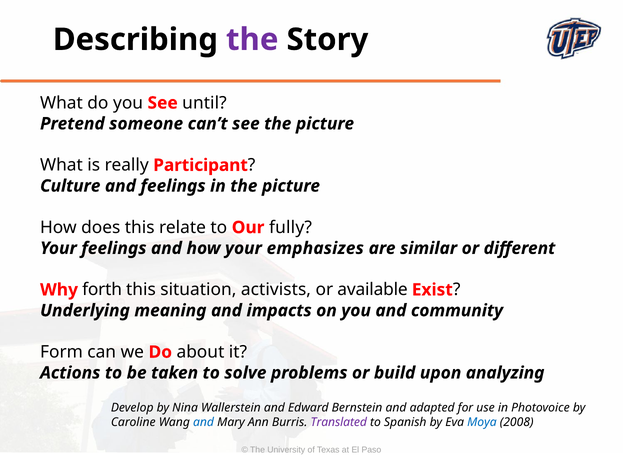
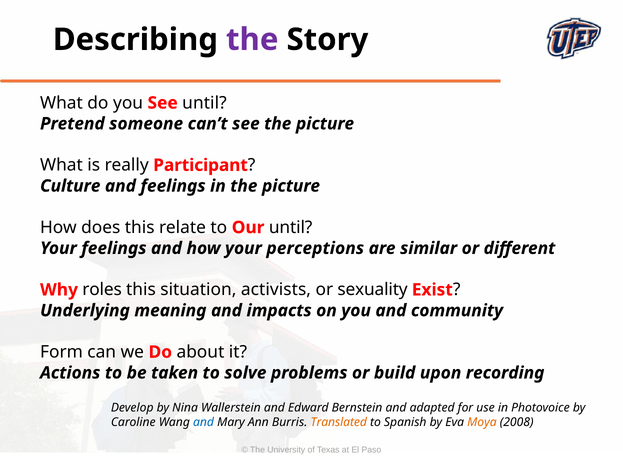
Our fully: fully -> until (291, 228)
emphasizes: emphasizes -> perceptions (315, 248)
forth: forth -> roles (102, 290)
available: available -> sexuality (373, 290)
analyzing: analyzing -> recording (505, 373)
Translated colour: purple -> orange (339, 422)
Moya colour: blue -> orange (482, 422)
